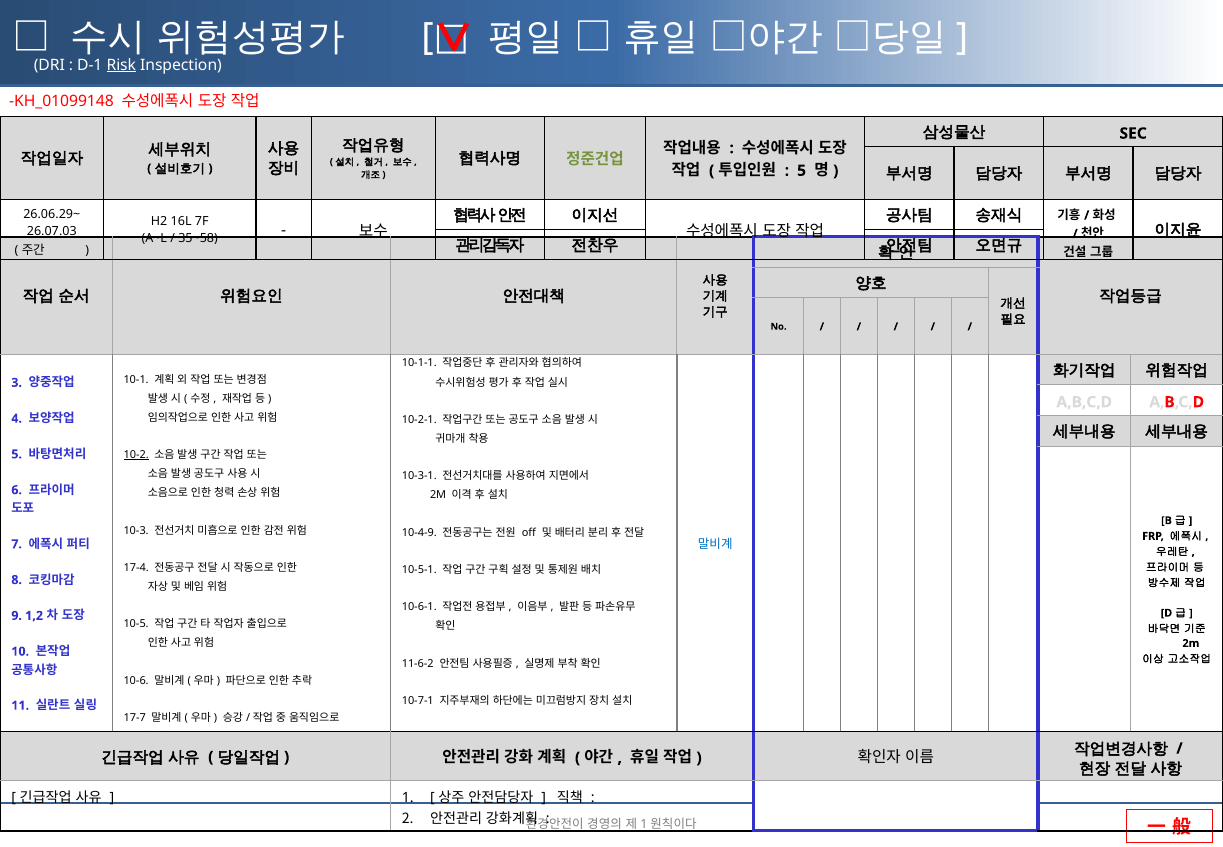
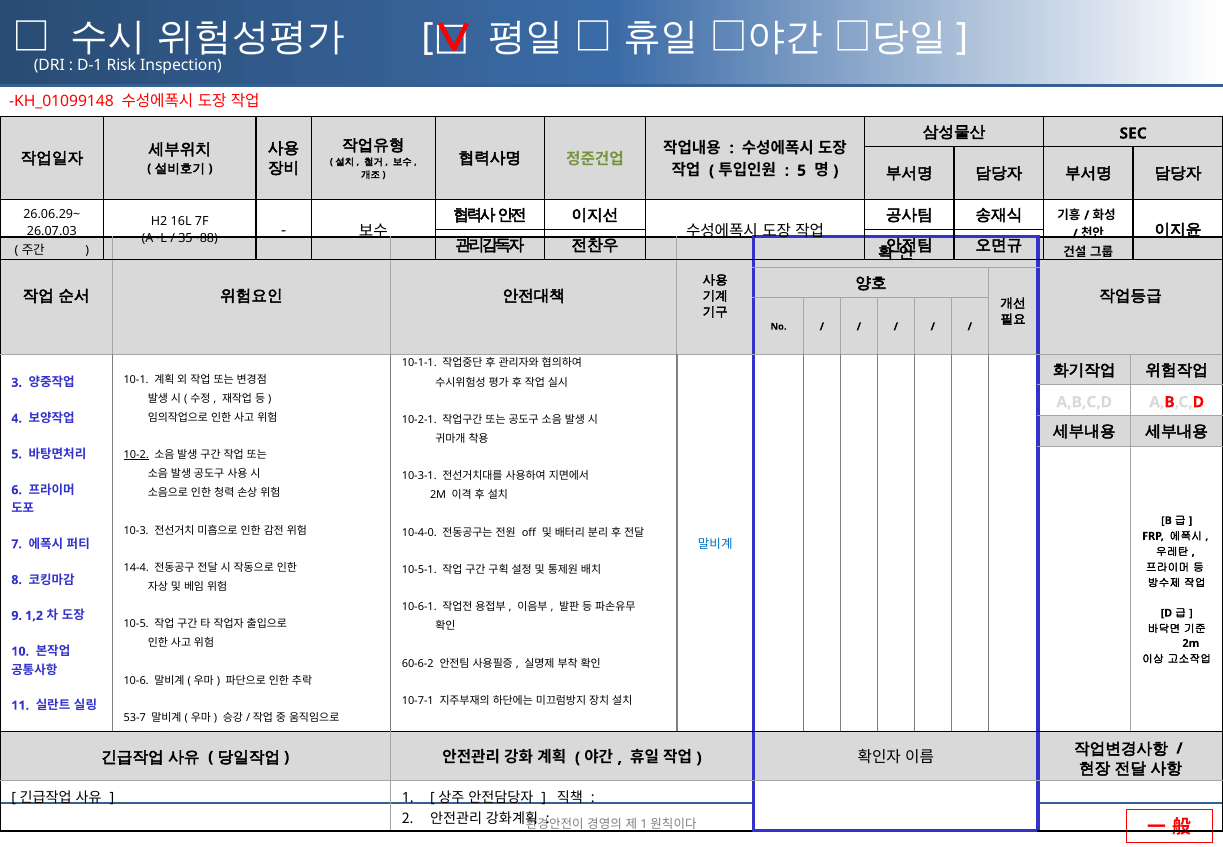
Risk underline: present -> none (121, 65)
35~58: 35~58 -> 35~88 (198, 239)
10-4-9: 10-4-9 -> 10-4-0 (419, 532)
17-4: 17-4 -> 14-4 (136, 567)
11-6-2: 11-6-2 -> 60-6-2 (418, 663)
17-7: 17-7 -> 53-7 (135, 717)
